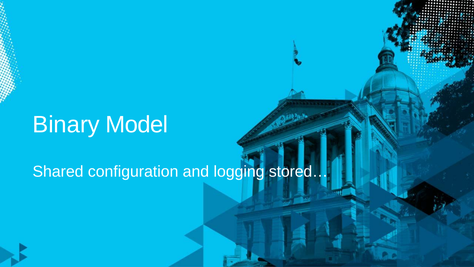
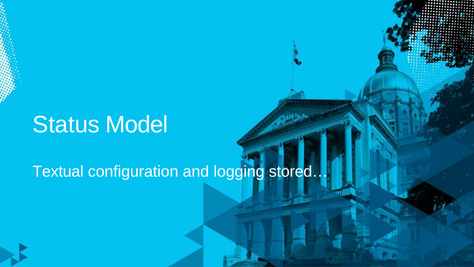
Binary: Binary -> Status (66, 124)
Shared: Shared -> Textual (58, 171)
